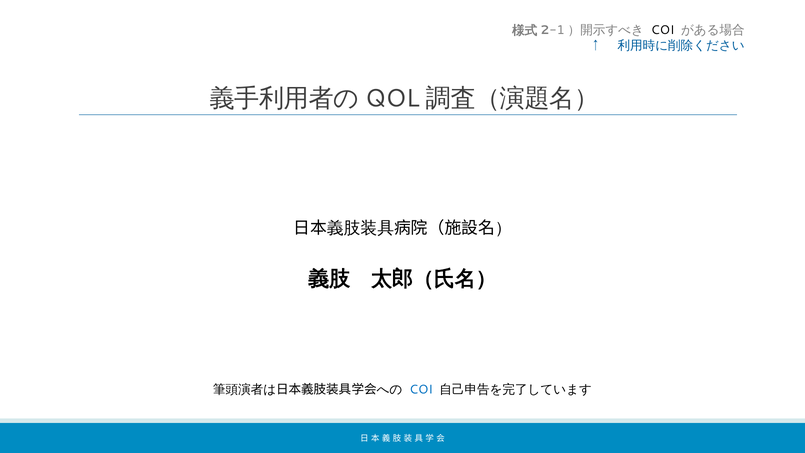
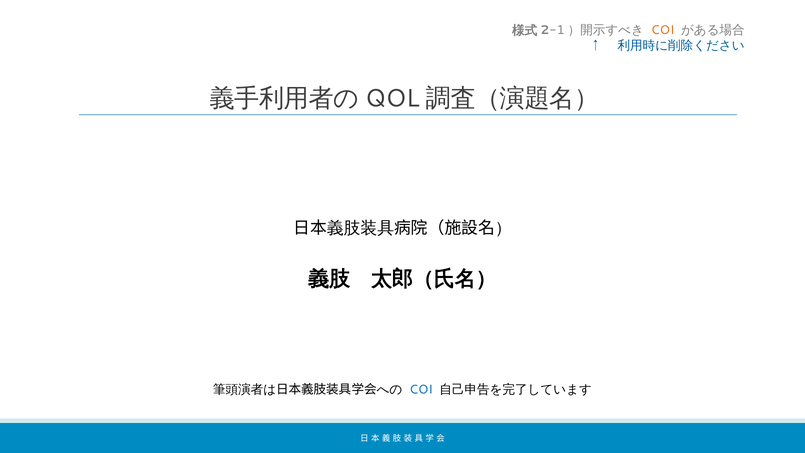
COI colour: black -> orange (663, 30)
